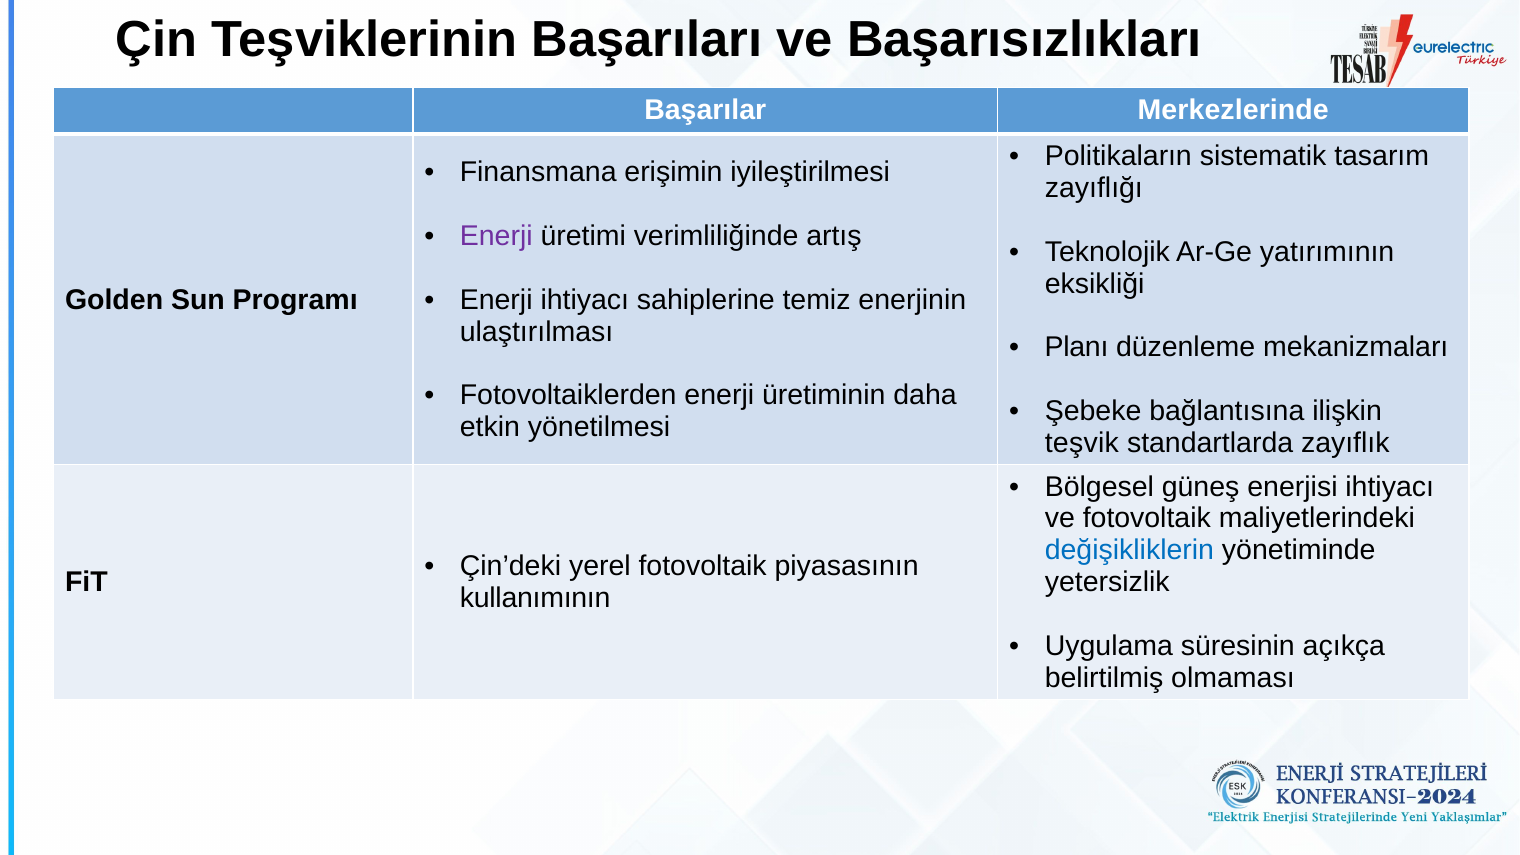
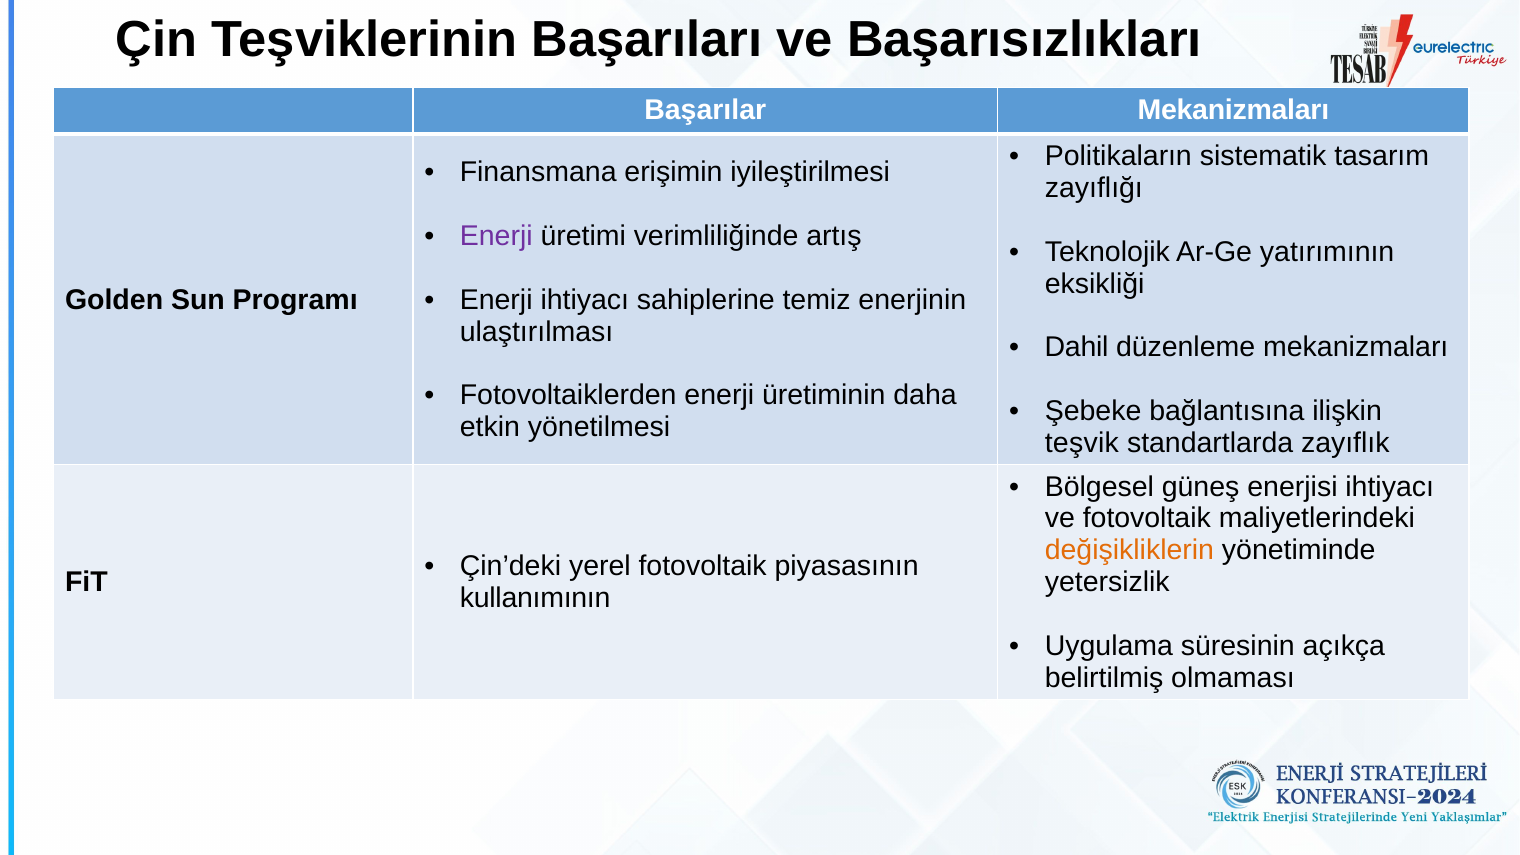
Başarılar Merkezlerinde: Merkezlerinde -> Mekanizmaları (1233, 110)
Planı: Planı -> Dahil (1077, 348)
değişikliklerin colour: blue -> orange (1129, 550)
